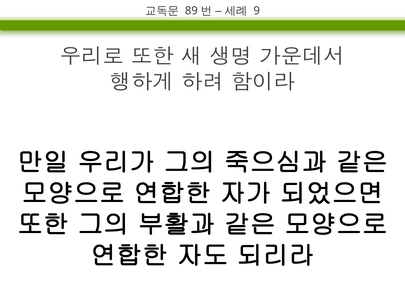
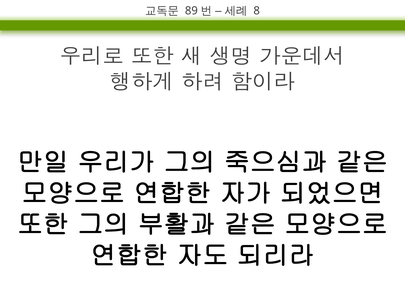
9: 9 -> 8 (257, 11)
